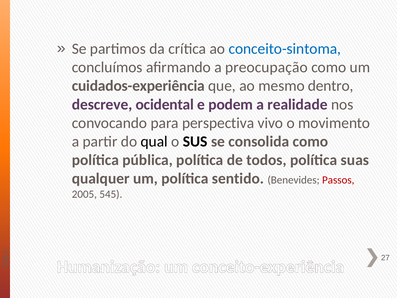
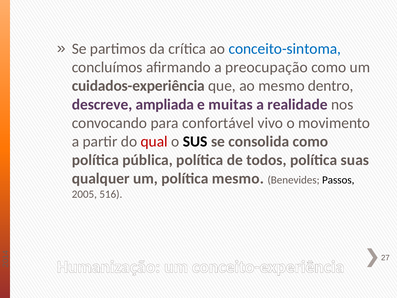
ocidental: ocidental -> ampliada (165, 104)
podem: podem -> muitas (231, 104)
perspectiva: perspectiva -> confortável (218, 123)
qual colour: black -> red (154, 141)
política sentido: sentido -> mesmo (238, 178)
Passos colour: red -> black (338, 180)
545: 545 -> 516 (111, 194)
